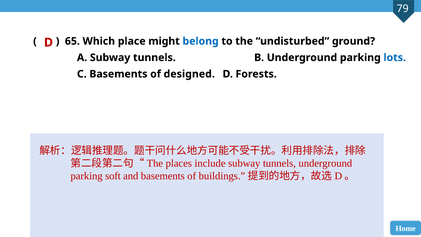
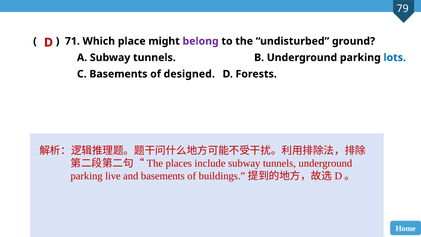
65: 65 -> 71 (72, 41)
belong colour: blue -> purple (201, 41)
soft: soft -> live (113, 176)
